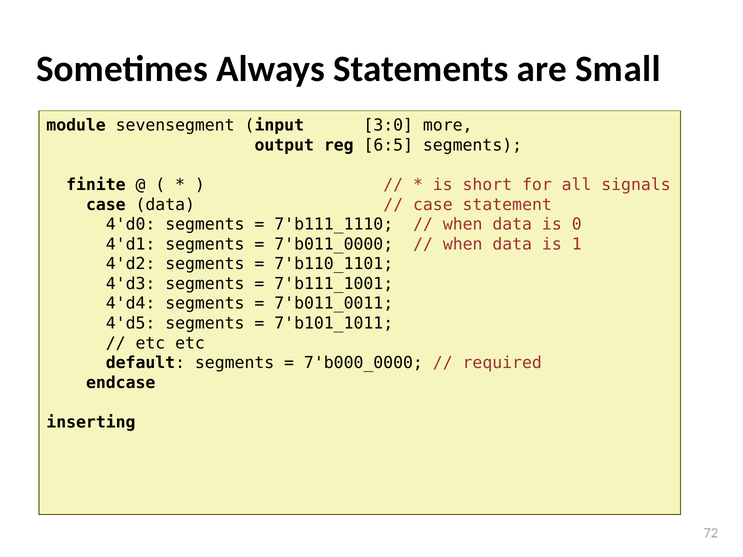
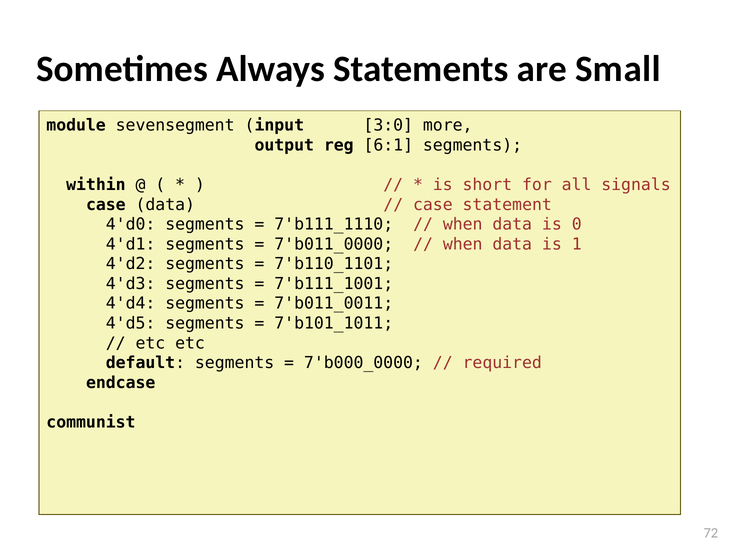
6:5: 6:5 -> 6:1 (388, 145)
finite: finite -> within (96, 185)
inserting: inserting -> communist (91, 423)
